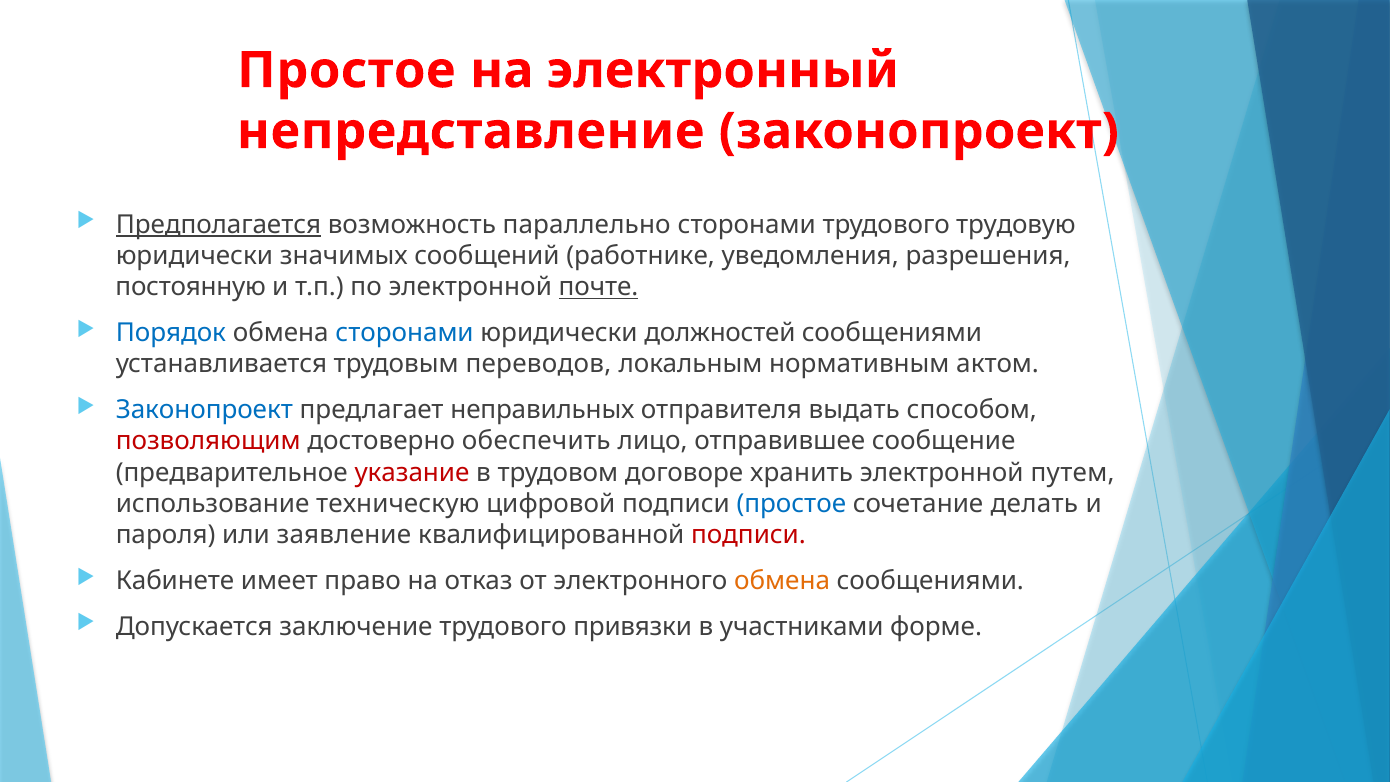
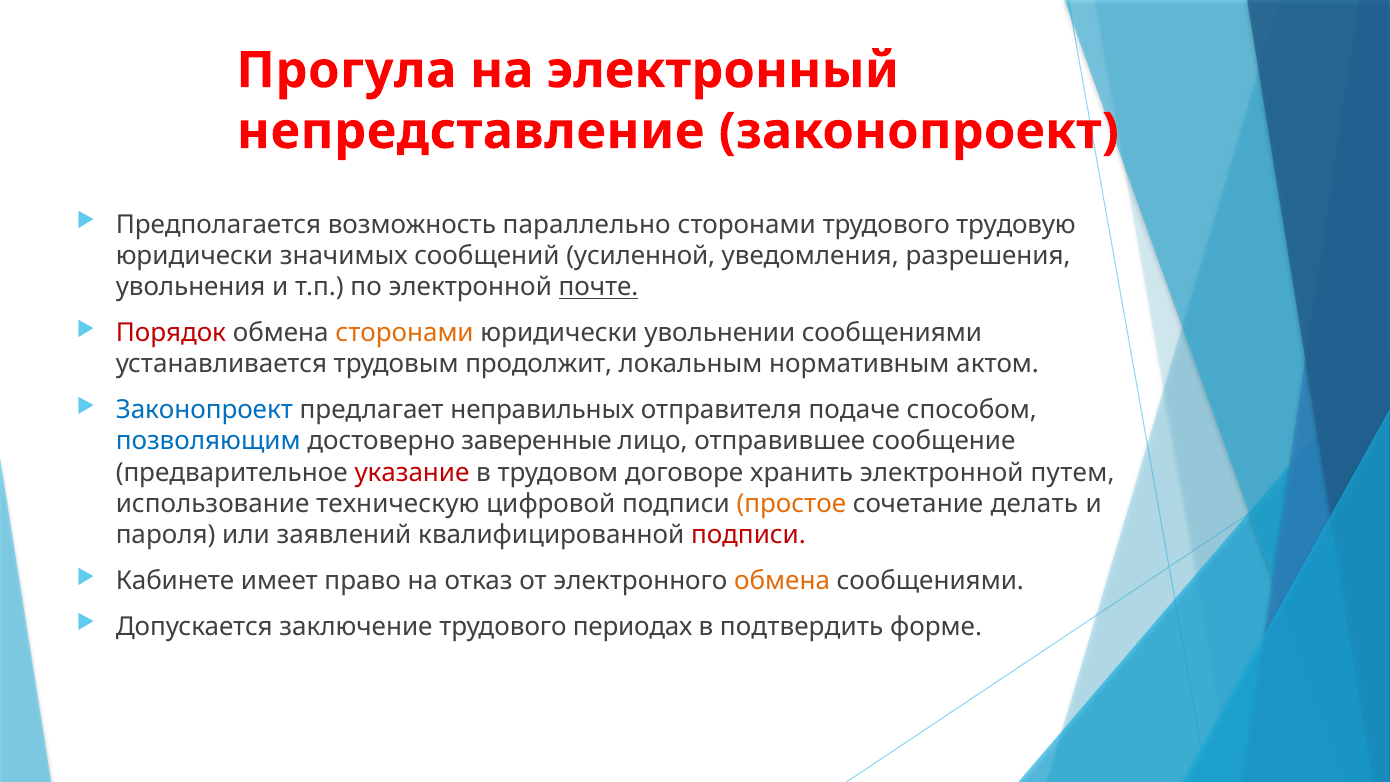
Простое: Простое -> Прогула (346, 70)
Предполагается underline: present -> none (218, 225)
работнике: работнике -> усиленной (641, 256)
постоянную: постоянную -> увольнения (191, 287)
Порядок colour: blue -> red (171, 333)
сторонами colour: blue -> orange (405, 333)
должностей: должностей -> увольнении (720, 333)
переводов: переводов -> продолжит (539, 364)
выдать: выдать -> подаче (854, 410)
позволяющим colour: red -> blue (208, 441)
обеспечить: обеспечить -> заверенные (537, 441)
простое colour: blue -> orange (791, 504)
заявление: заявление -> заявлений (344, 535)
привязки: привязки -> периодах (633, 627)
участниками: участниками -> подтвердить (802, 627)
